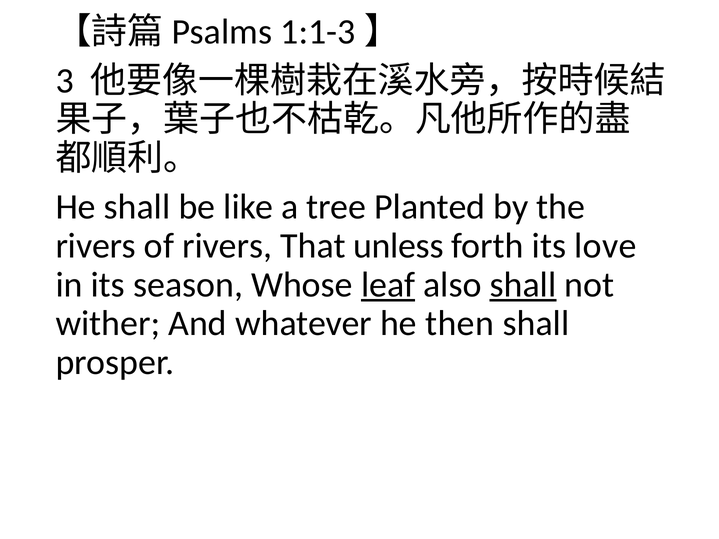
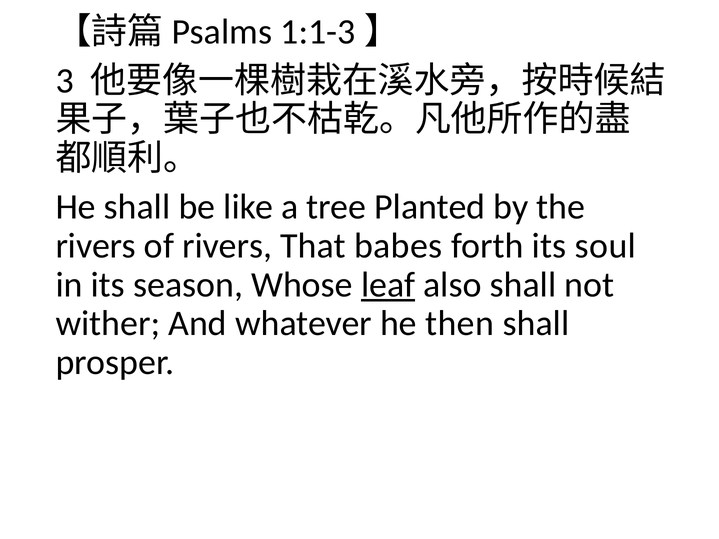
unless: unless -> babes (398, 246)
love: love -> soul (605, 246)
shall underline: present -> none (523, 285)
